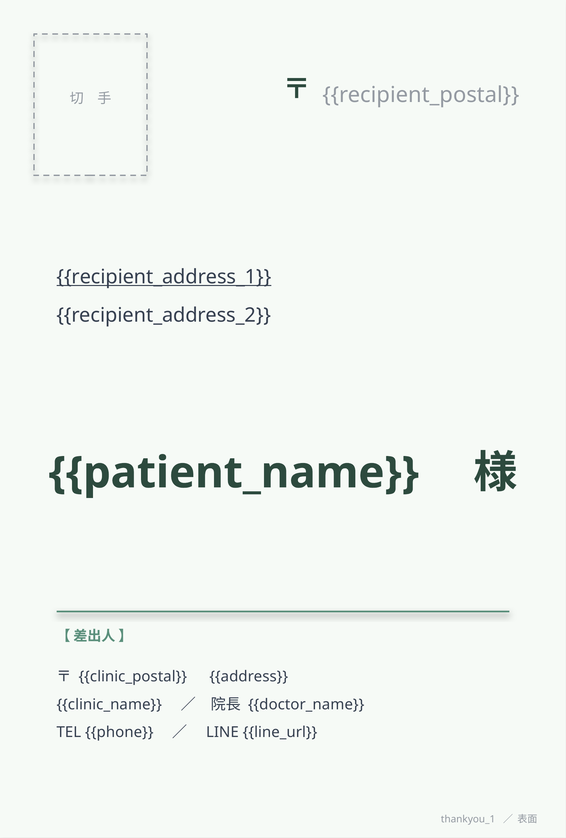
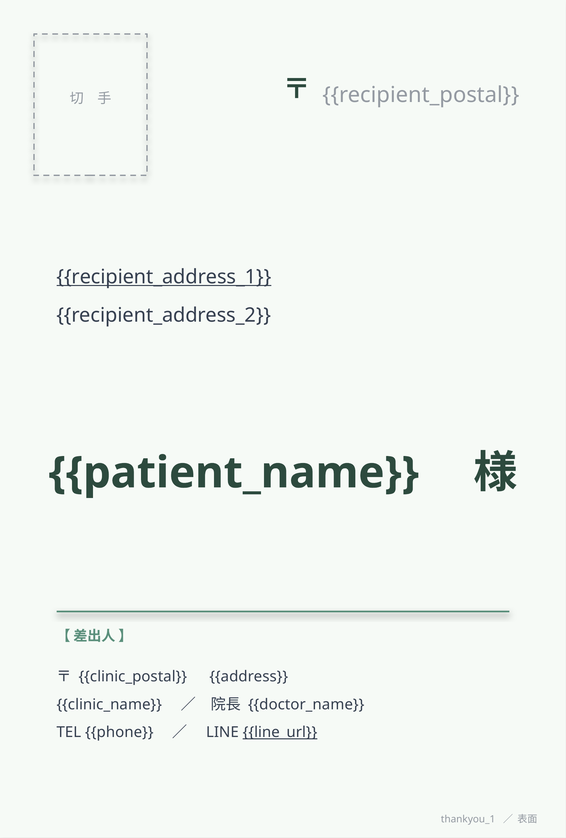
line_url underline: none -> present (280, 732)
